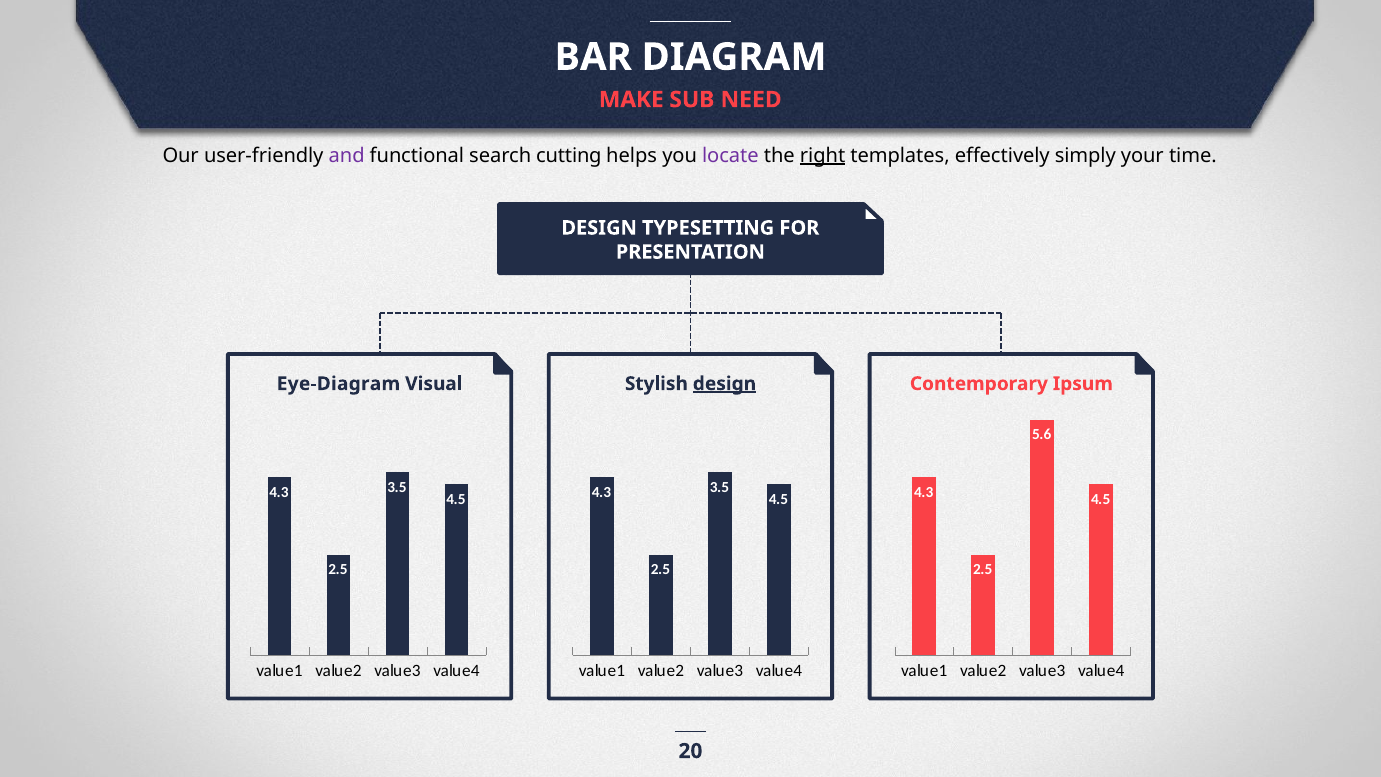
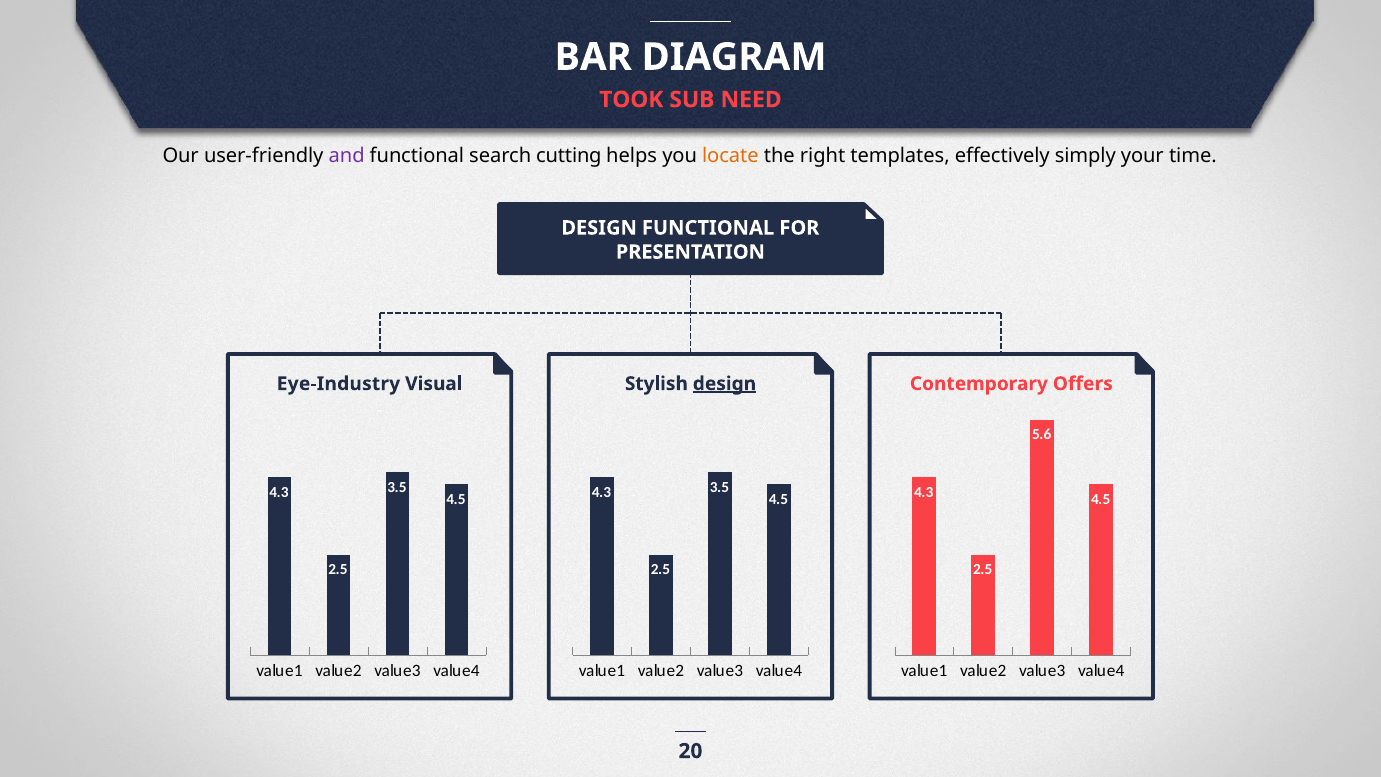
MAKE: MAKE -> TOOK (631, 100)
locate colour: purple -> orange (730, 155)
right underline: present -> none (823, 155)
DESIGN TYPESETTING: TYPESETTING -> FUNCTIONAL (708, 228)
Eye-Diagram: Eye-Diagram -> Eye-Industry (338, 384)
Ipsum: Ipsum -> Offers (1083, 384)
